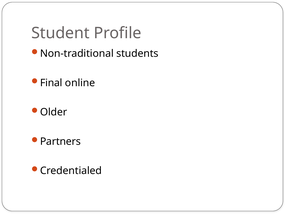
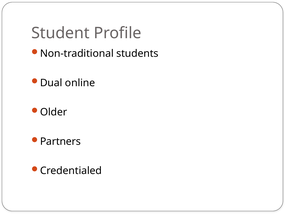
Final: Final -> Dual (51, 83)
